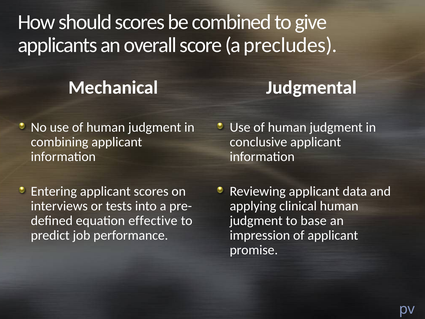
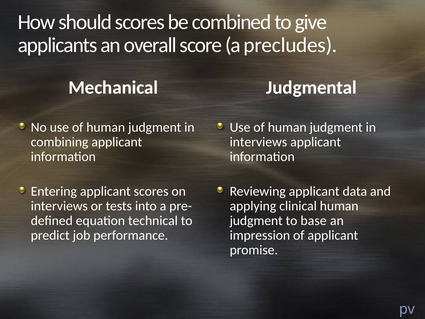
conclusive: conclusive -> interviews (258, 142)
effective: effective -> technical (153, 221)
